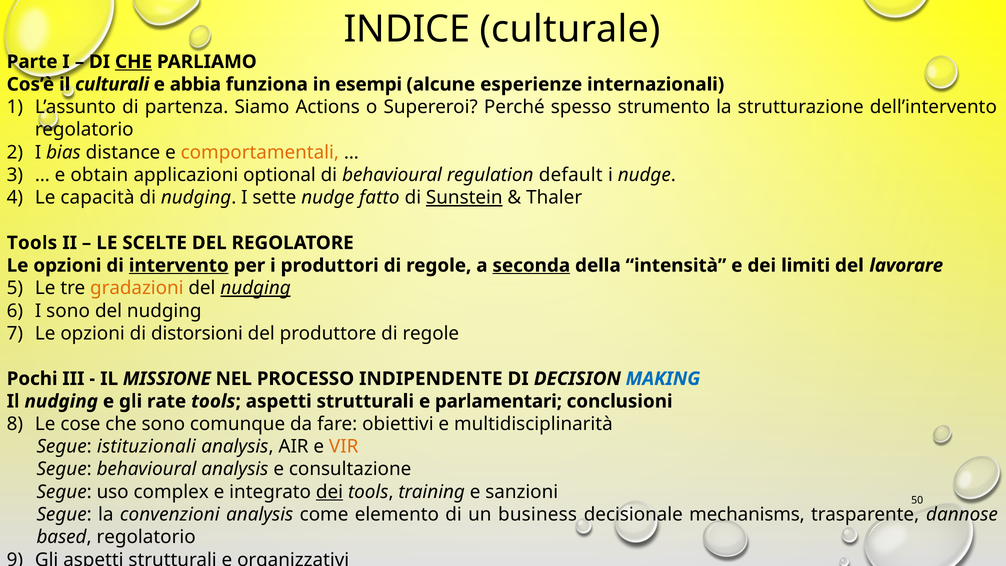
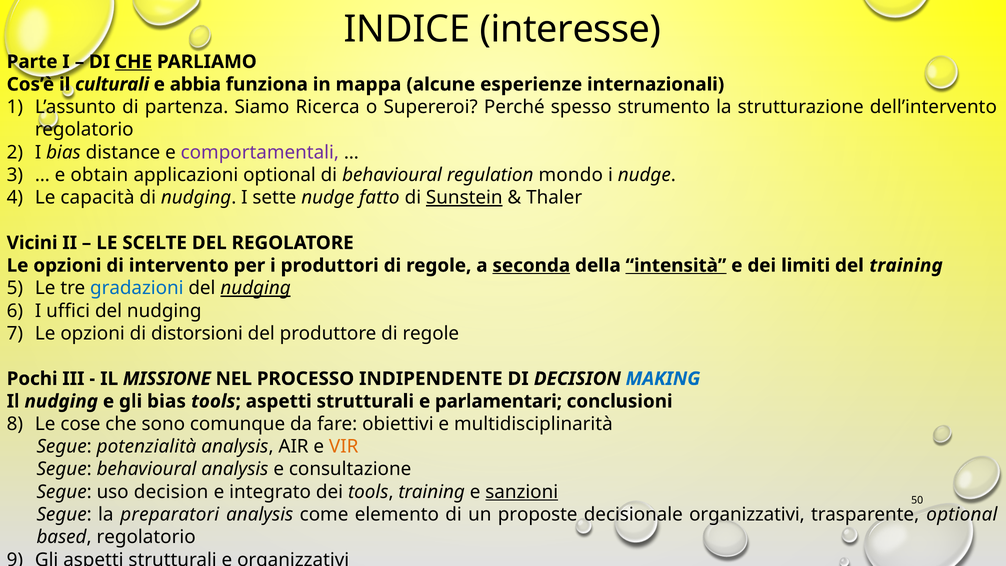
culturale: culturale -> interesse (570, 29)
esempi: esempi -> mappa (368, 84)
Actions: Actions -> Ricerca (328, 107)
comportamentali colour: orange -> purple (260, 152)
default: default -> mondo (571, 175)
Tools: Tools -> Vicini (32, 243)
intervento underline: present -> none (179, 265)
intensità underline: none -> present (676, 265)
del lavorare: lavorare -> training (906, 265)
gradazioni colour: orange -> blue (137, 288)
I sono: sono -> uffici (68, 311)
gli rate: rate -> bias (166, 401)
istituzionali: istituzionali -> potenzialità (146, 447)
uso complex: complex -> decision (171, 492)
dei underline: present -> none (330, 492)
sanzioni underline: none -> present (522, 492)
convenzioni: convenzioni -> preparatori (170, 514)
business: business -> proposte (538, 514)
decisionale mechanisms: mechanisms -> organizzativi (747, 514)
trasparente dannose: dannose -> optional (962, 514)
